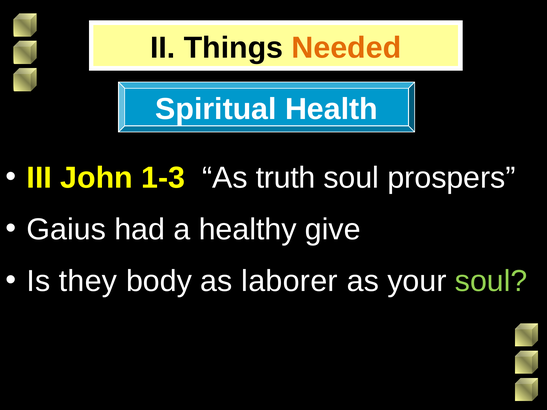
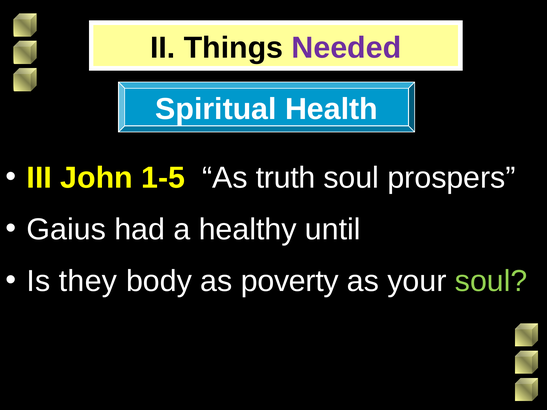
Needed colour: orange -> purple (346, 48)
1-3: 1-3 -> 1-5 (163, 178)
give: give -> until (333, 230)
laborer: laborer -> poverty (290, 281)
